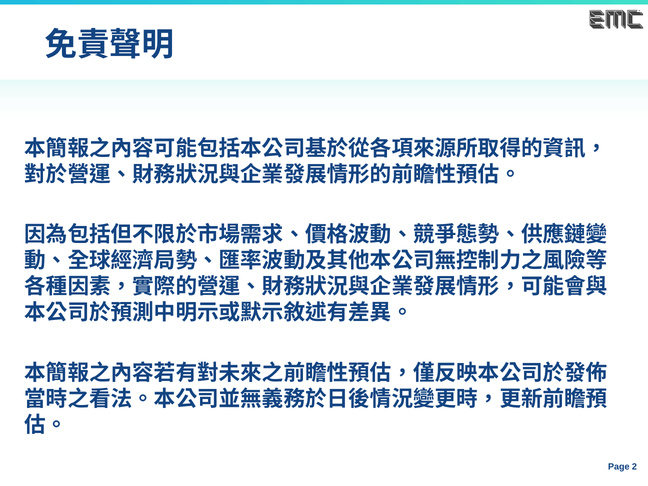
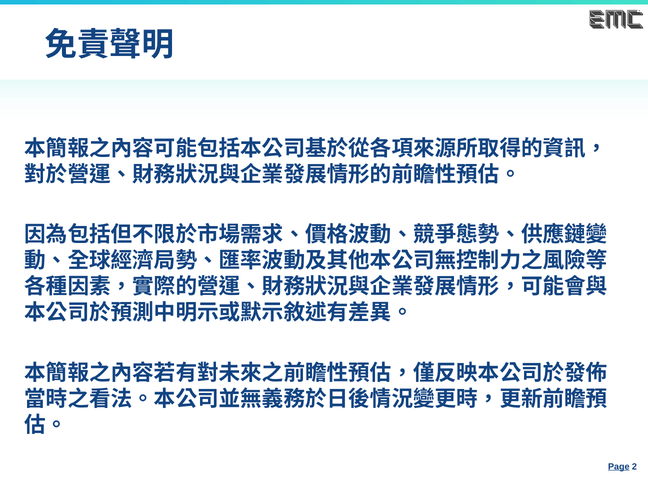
Page underline: none -> present (619, 467)
